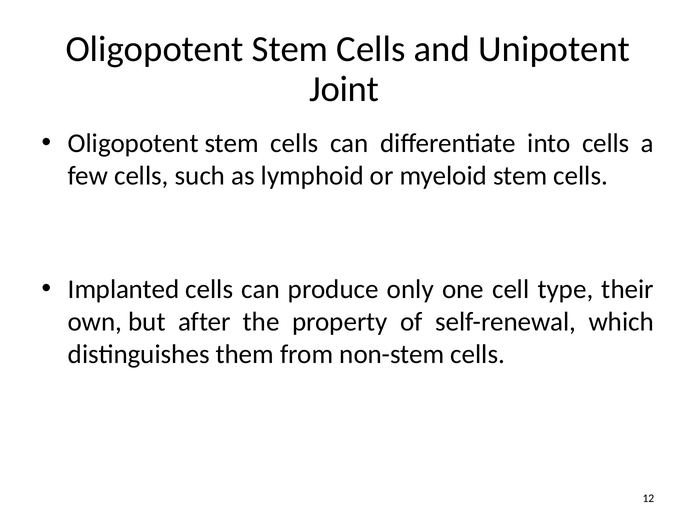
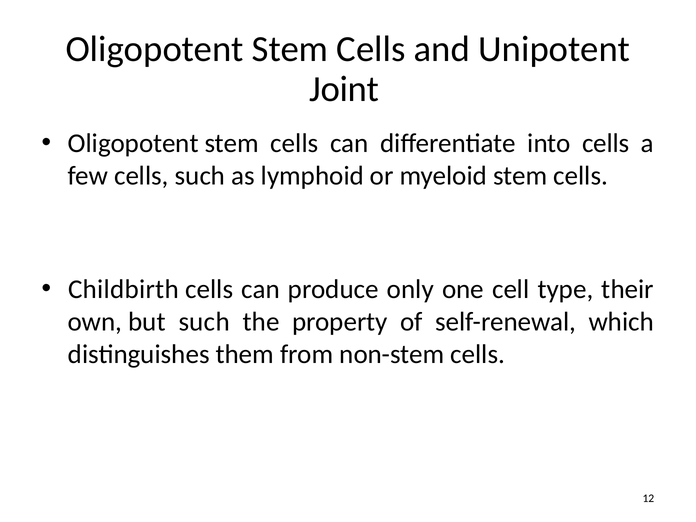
Implanted: Implanted -> Childbirth (123, 289)
but after: after -> such (204, 322)
